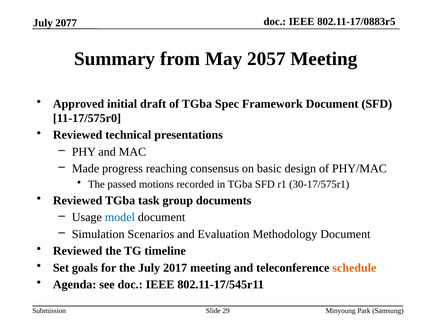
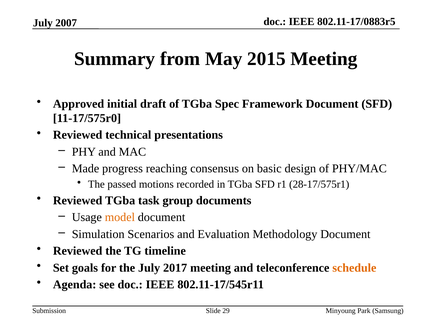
2077: 2077 -> 2007 (66, 23)
2057: 2057 -> 2015 (266, 59)
30-17/575r1: 30-17/575r1 -> 28-17/575r1 (319, 184)
model colour: blue -> orange (120, 217)
